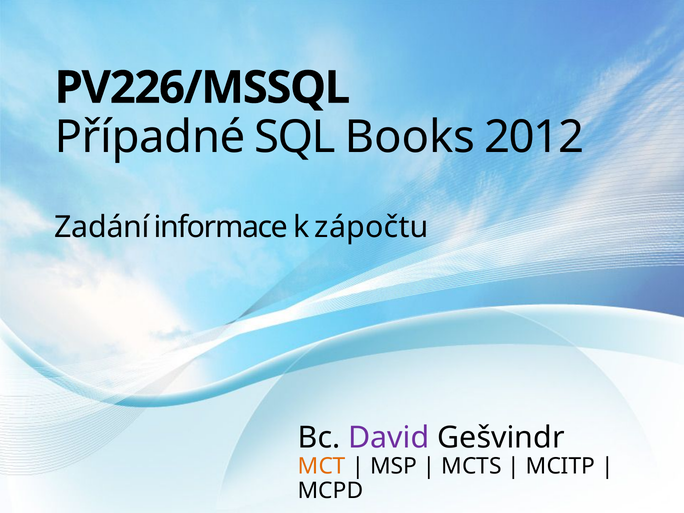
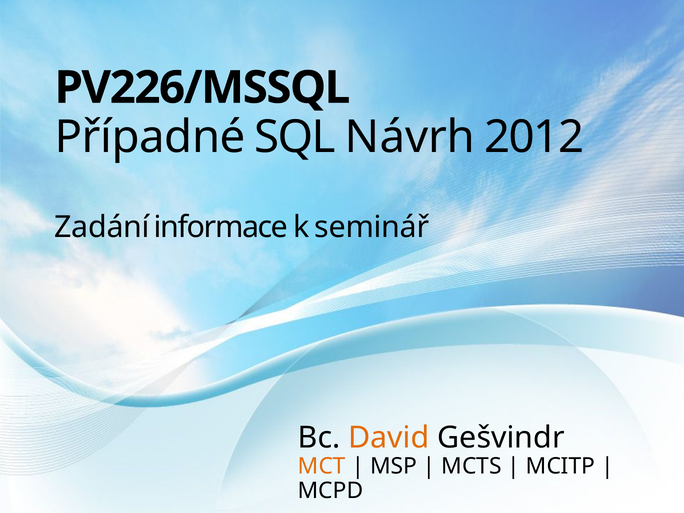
Books: Books -> Návrh (410, 137)
zápočtu: zápočtu -> seminář (372, 227)
David colour: purple -> orange (389, 438)
